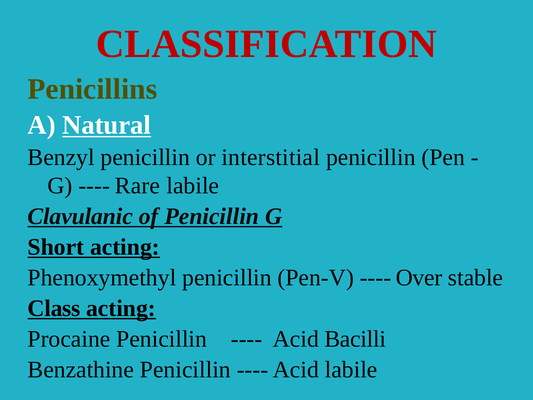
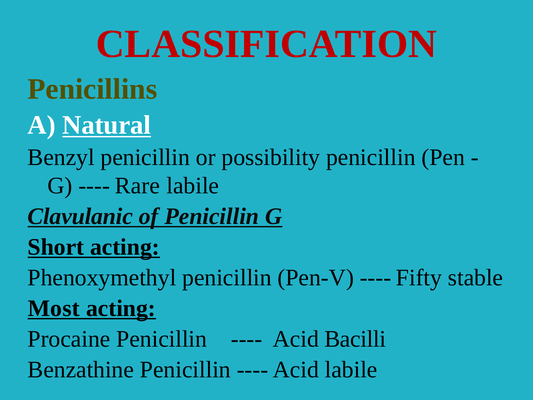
interstitial: interstitial -> possibility (271, 157)
Over: Over -> Fifty (419, 278)
Class: Class -> Most (54, 308)
